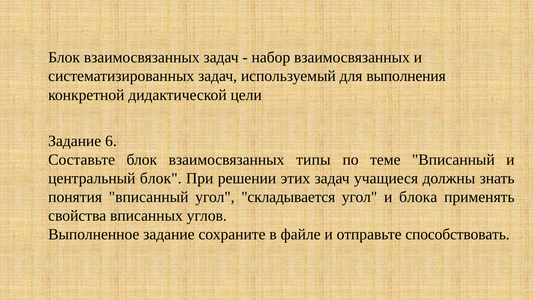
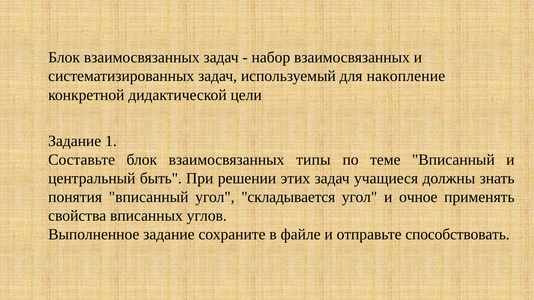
выполнения: выполнения -> накопление (406, 76)
6: 6 -> 1 (111, 141)
центральный блок: блок -> быть (161, 178)
блока: блока -> очное (418, 197)
